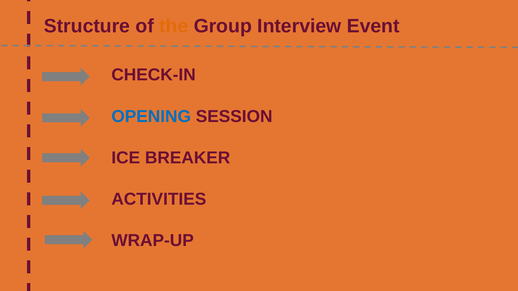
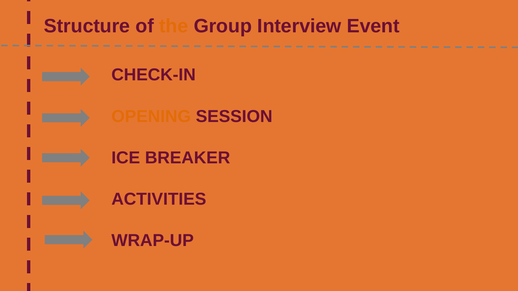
OPENING colour: blue -> orange (151, 117)
